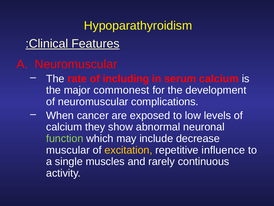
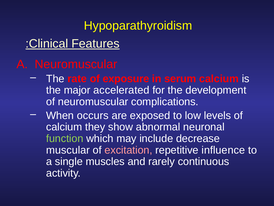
including: including -> exposure (126, 79)
commonest: commonest -> accelerated (121, 90)
cancer: cancer -> occurs (93, 115)
excitation colour: yellow -> pink (129, 150)
